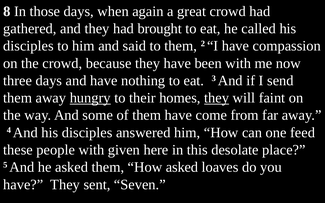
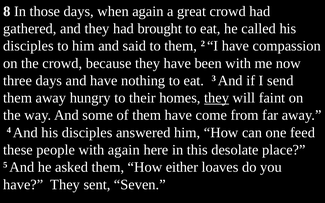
hungry underline: present -> none (90, 98)
with given: given -> again (124, 150)
How asked: asked -> either (182, 167)
